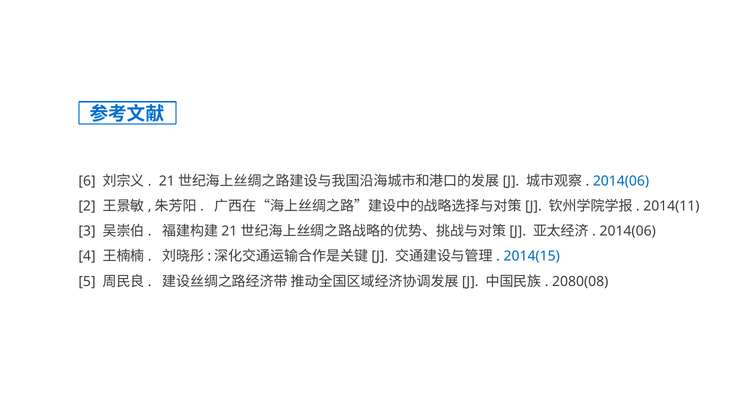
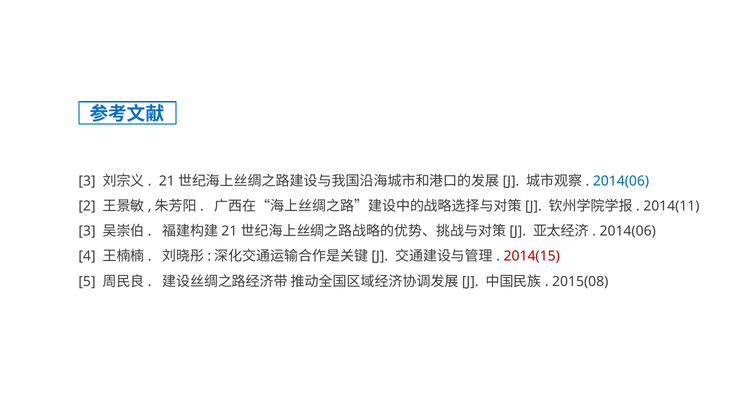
6: 6 -> 3 (87, 181)
2014(15 colour: blue -> red (532, 256)
2080(08: 2080(08 -> 2015(08 (580, 282)
